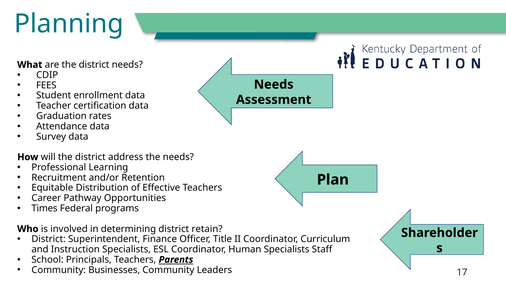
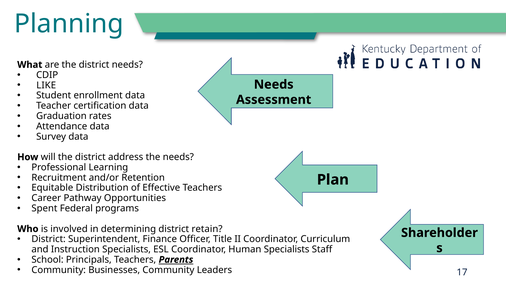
FEES: FEES -> LIKE (46, 85)
Times: Times -> Spent (44, 208)
